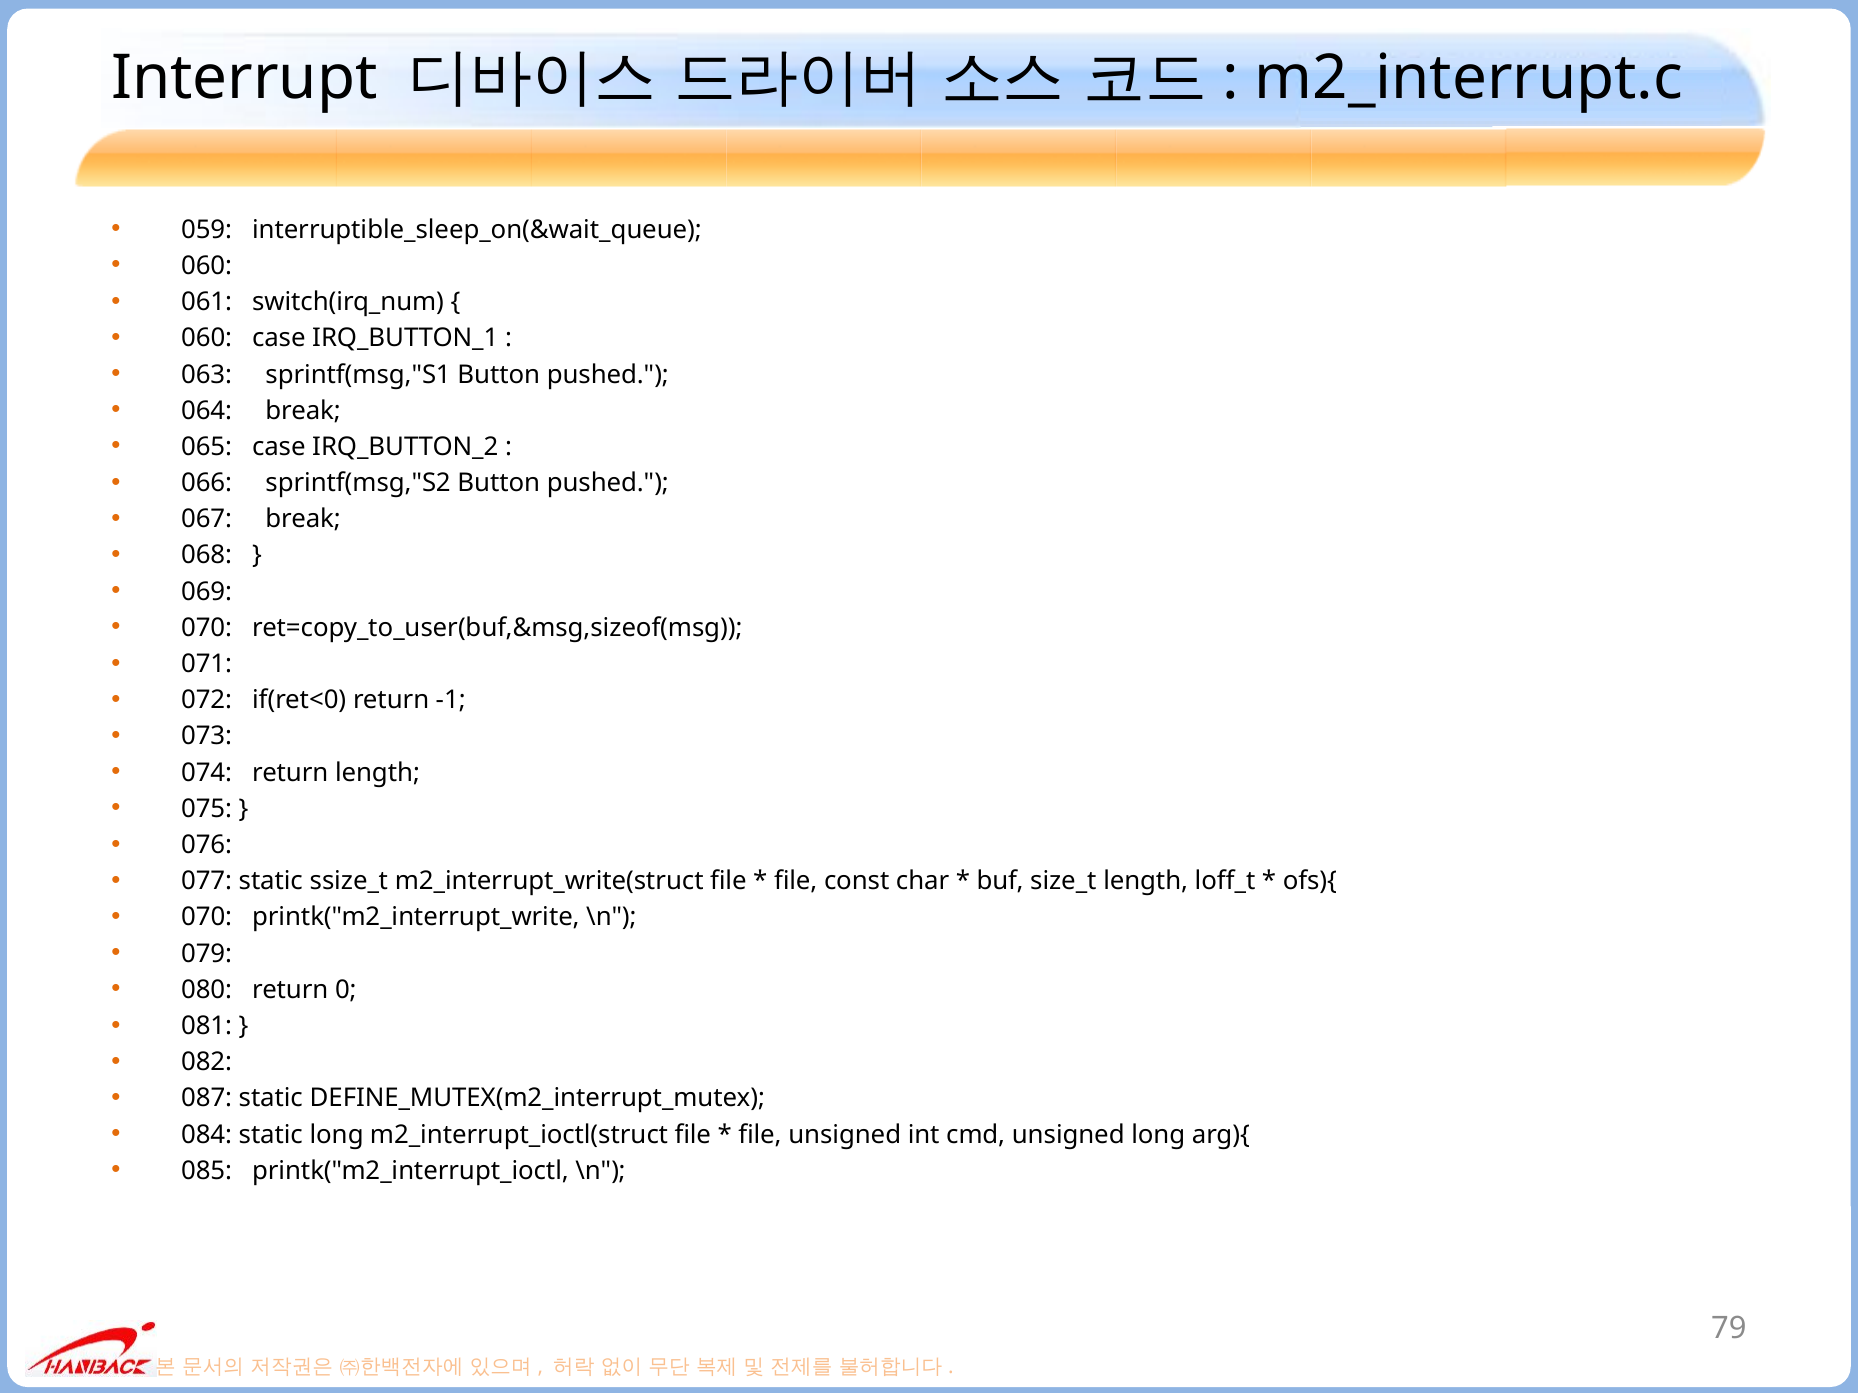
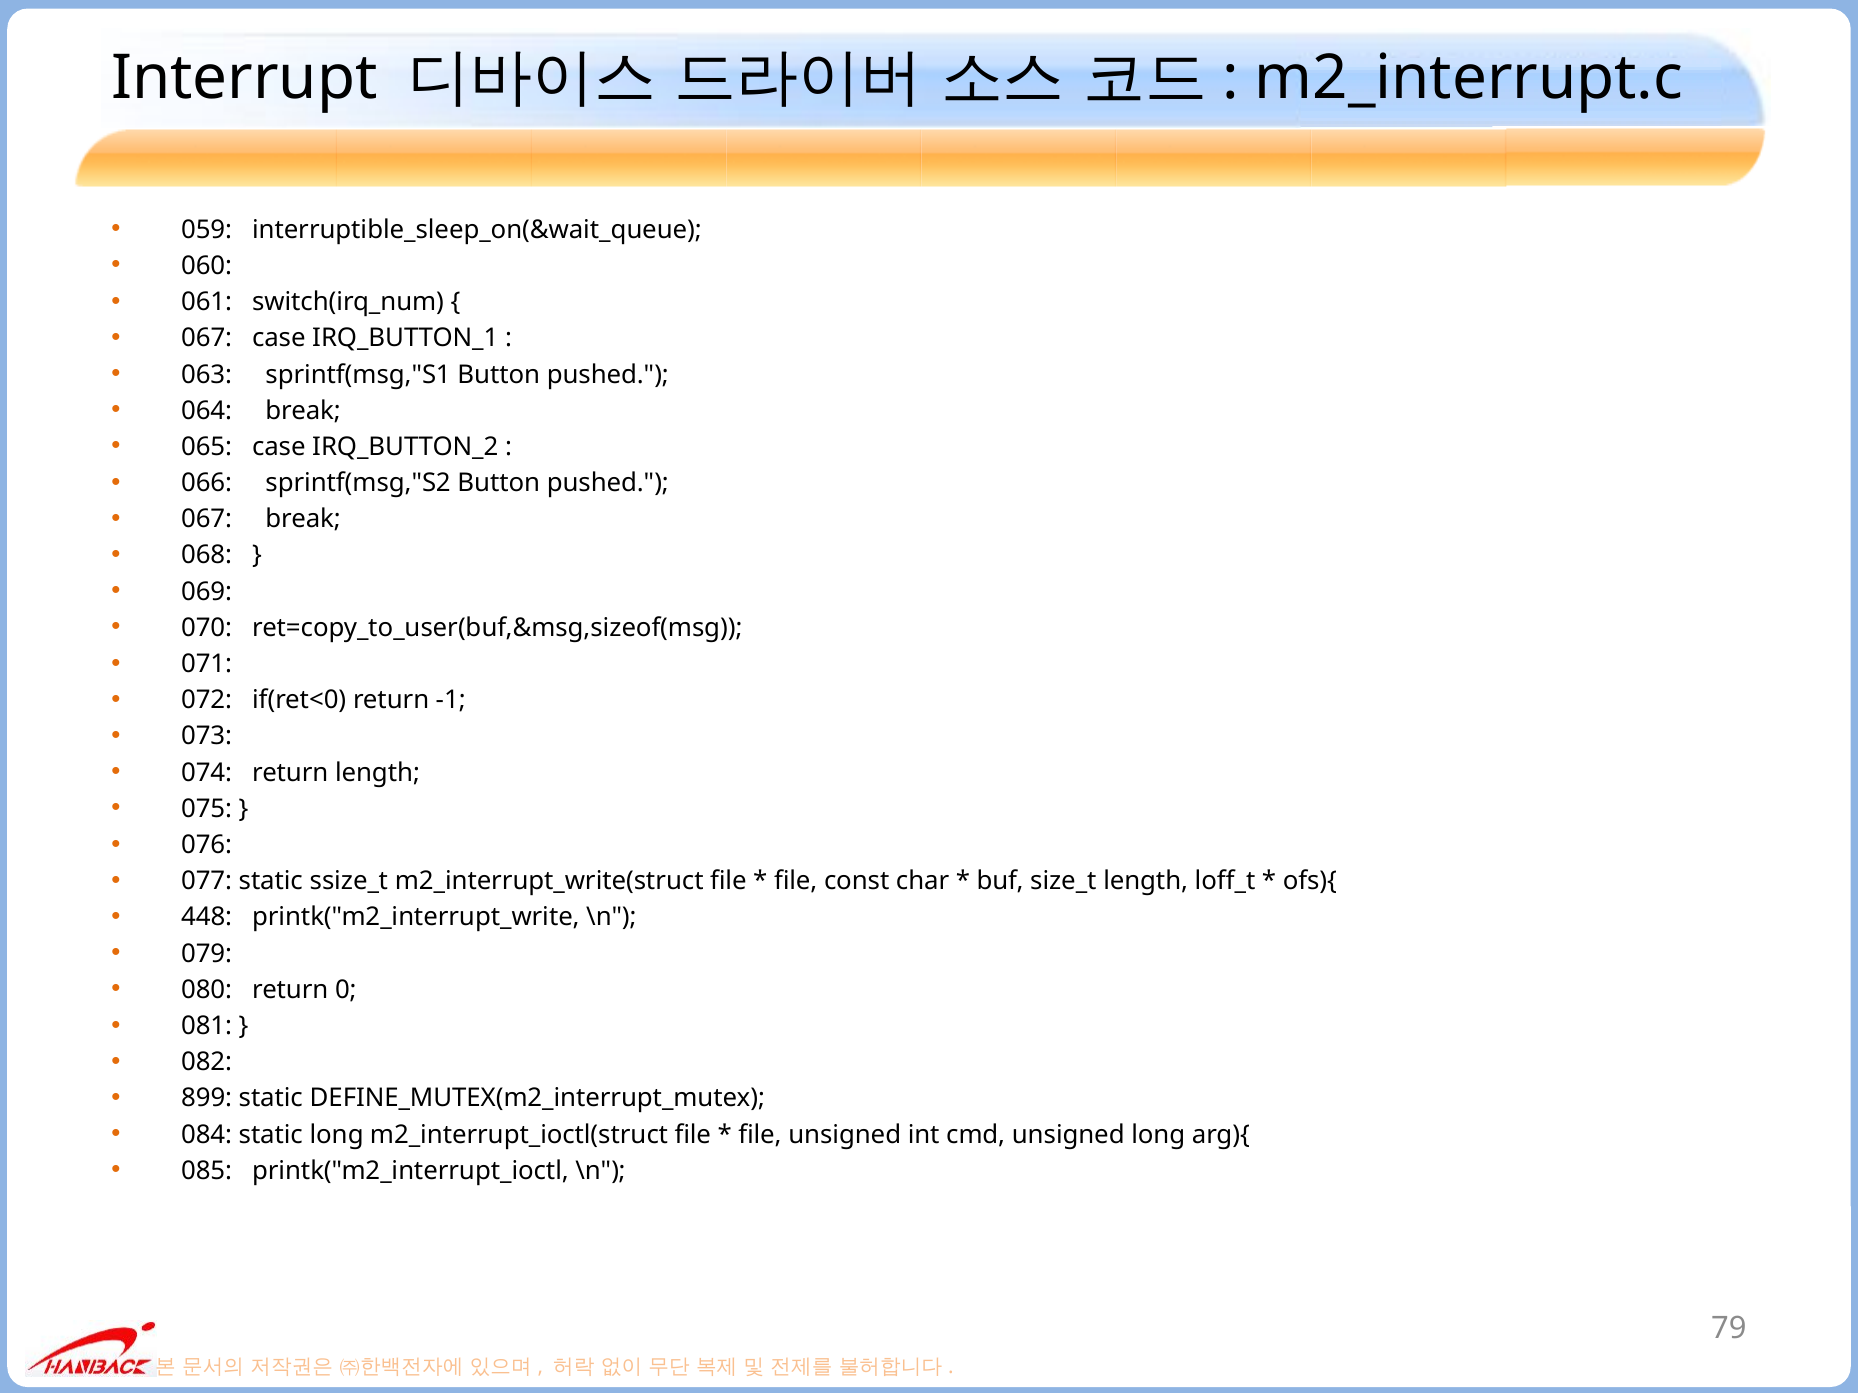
060: 060 -> 067 (207, 338)
070: 070 -> 448 (207, 918)
087: 087 -> 899 (207, 1099)
